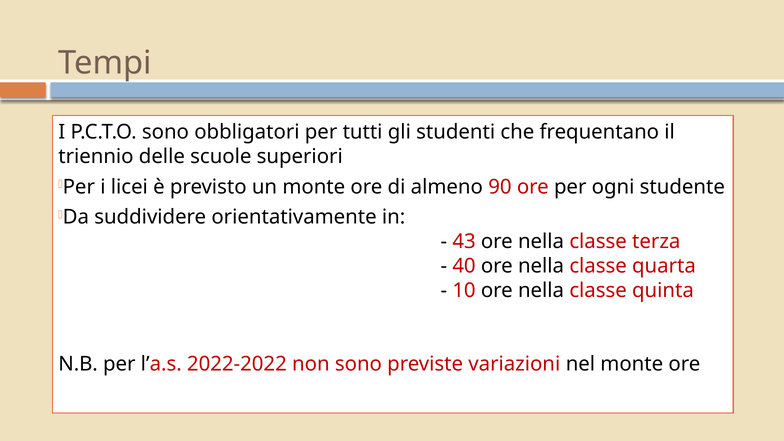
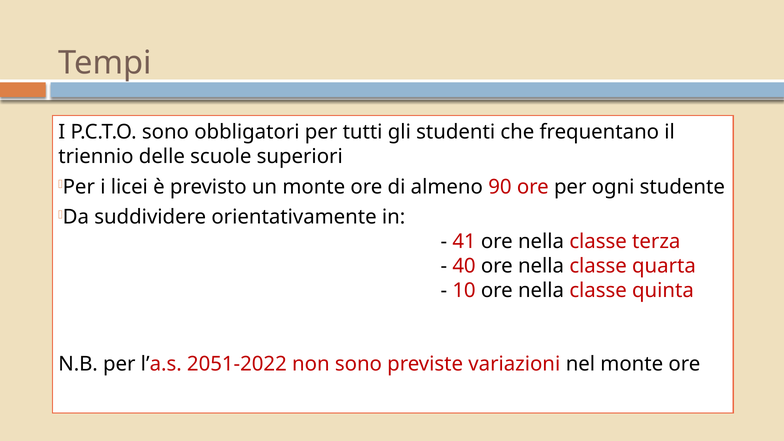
43: 43 -> 41 (464, 242)
2022-2022: 2022-2022 -> 2051-2022 (237, 364)
